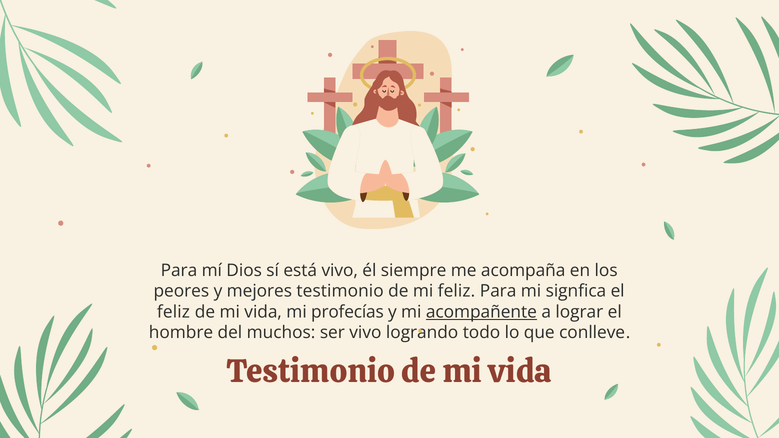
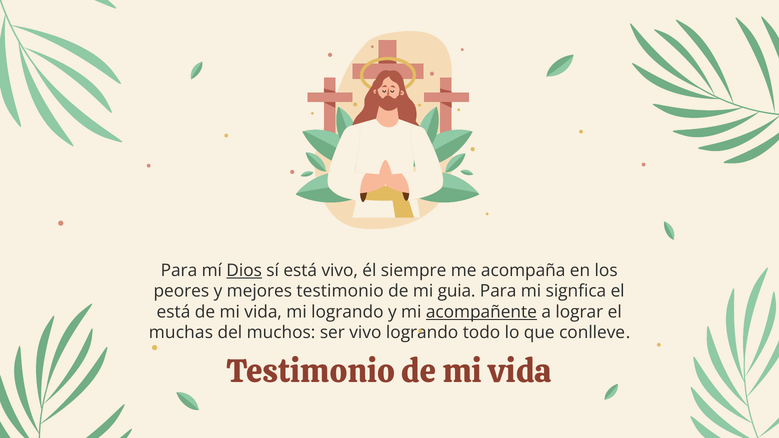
Dios underline: none -> present (244, 271)
mi feliz: feliz -> guia (457, 291)
feliz: feliz -> está (173, 312)
mi profecías: profecías -> logrando (347, 312)
hombre: hombre -> muchas (181, 333)
